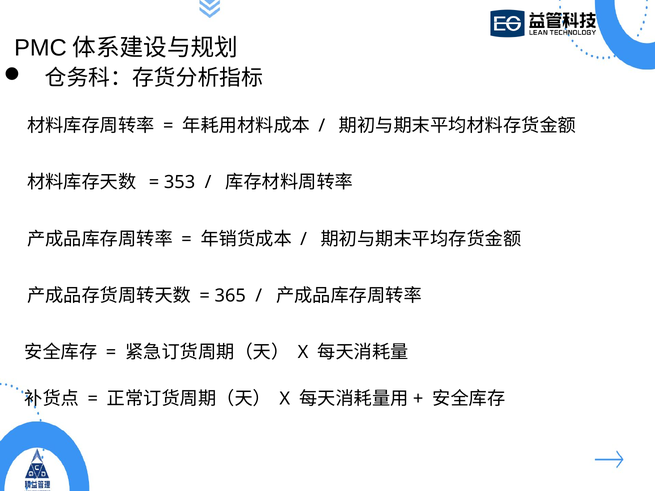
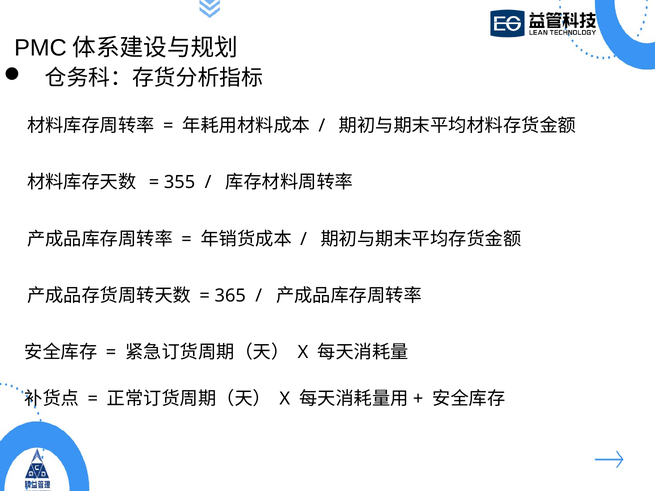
353: 353 -> 355 (180, 182)
